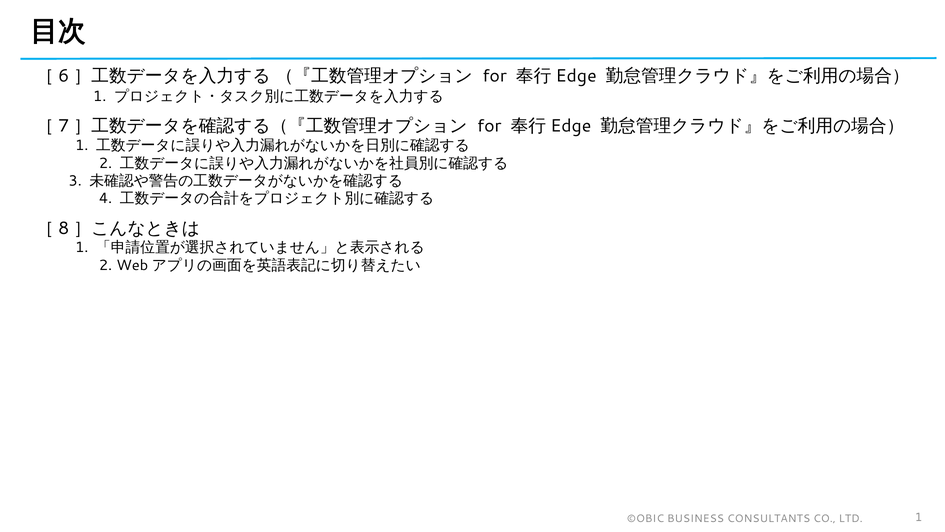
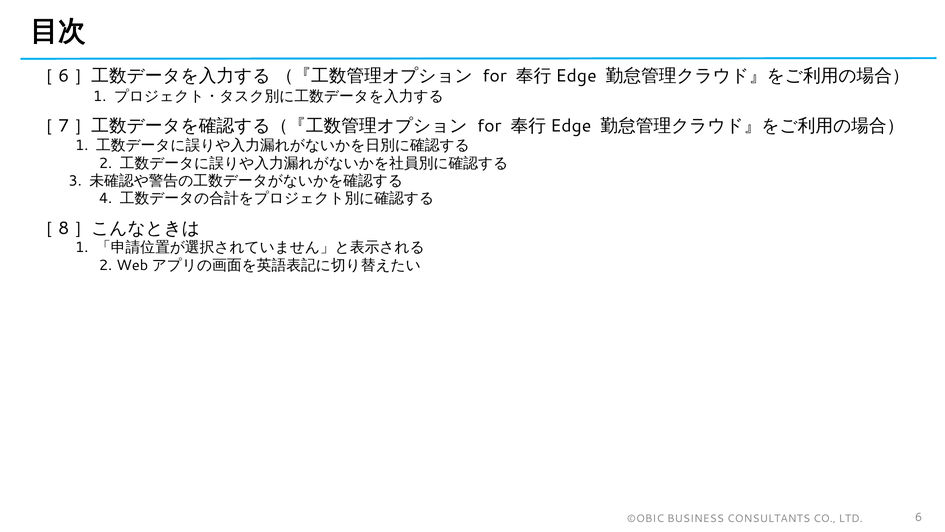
LTD 1: 1 -> 6 (919, 517)
